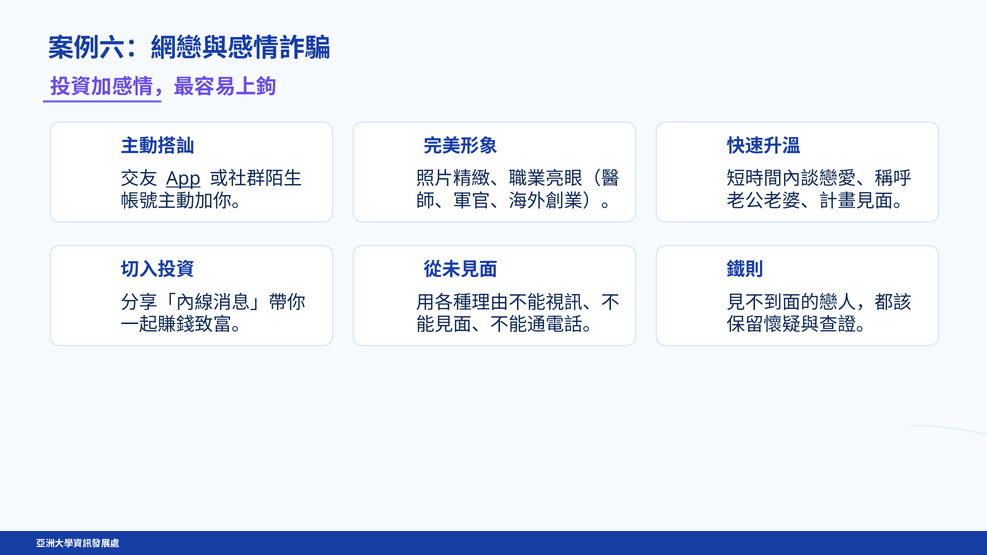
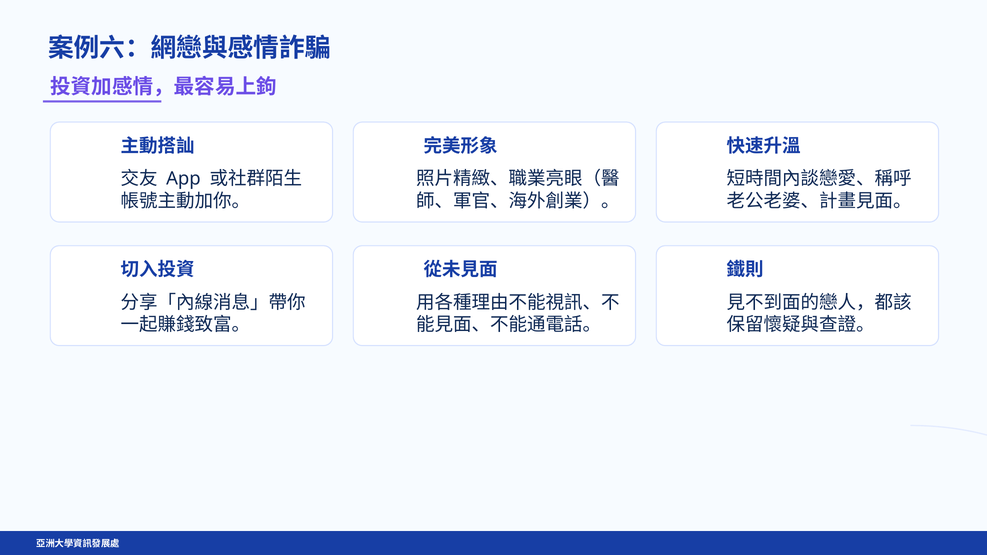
App underline: present -> none (183, 179)
